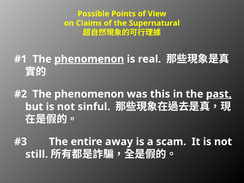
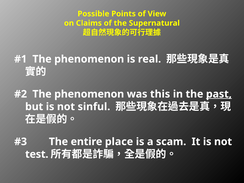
phenomenon underline: present -> none (89, 59)
away: away -> place (119, 142)
still: still -> test (37, 154)
